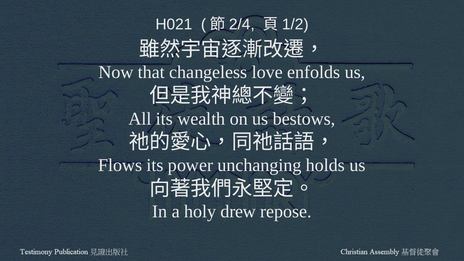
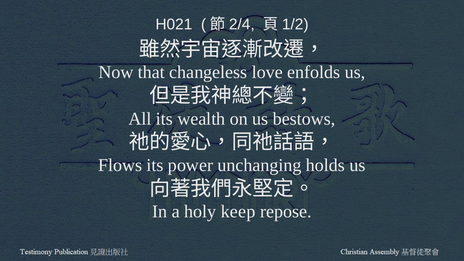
drew: drew -> keep (238, 212)
